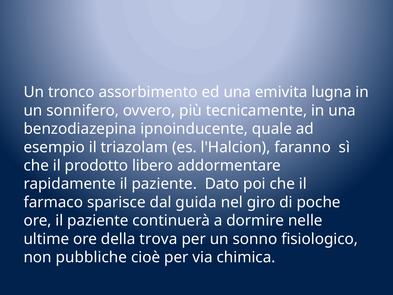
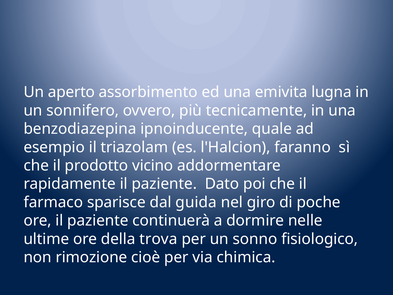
tronco: tronco -> aperto (71, 92)
libero: libero -> vicino (153, 165)
pubbliche: pubbliche -> rimozione (91, 257)
